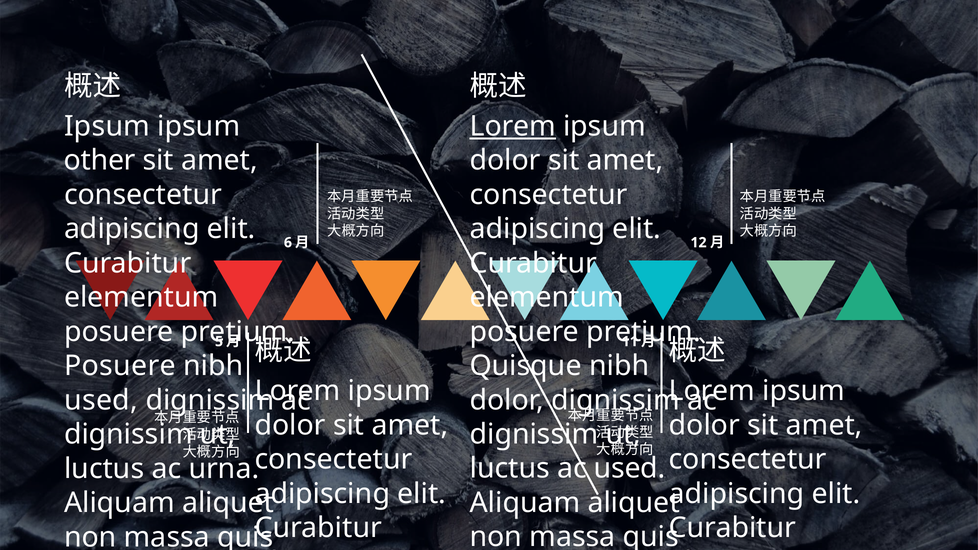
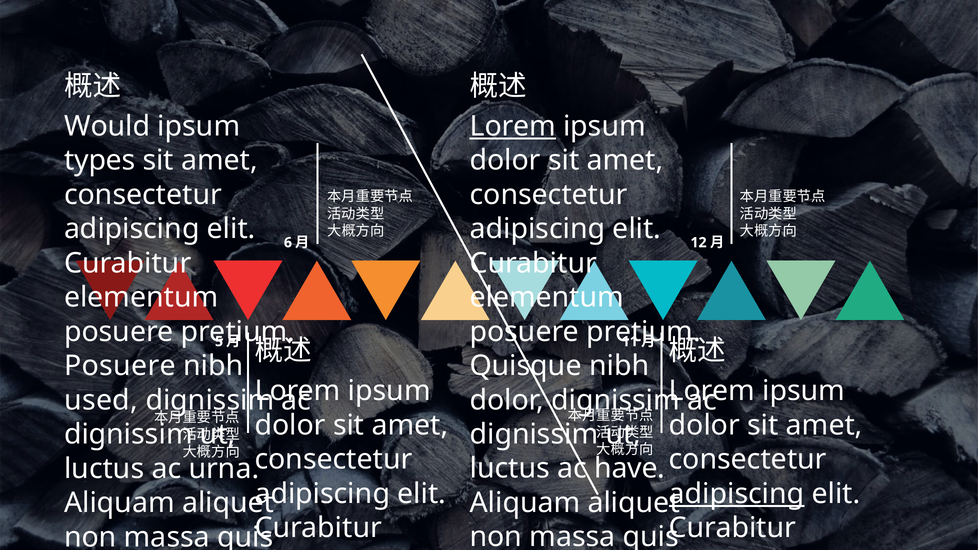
Ipsum: Ipsum -> Would (107, 126)
other: other -> types (100, 161)
ac used: used -> have (630, 469)
adipiscing underline: none -> present (737, 494)
